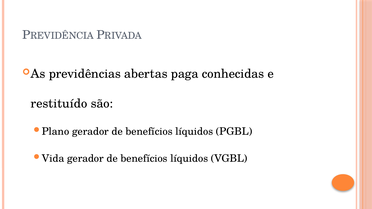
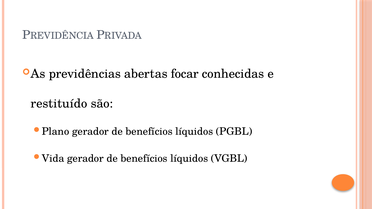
paga: paga -> focar (185, 74)
